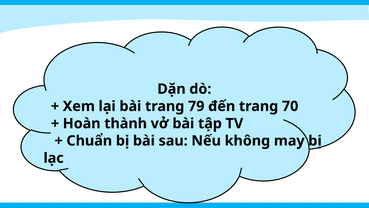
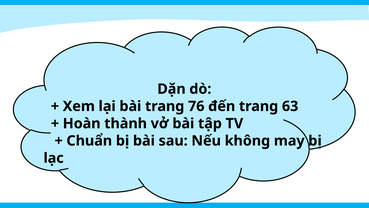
79: 79 -> 76 (196, 106)
70: 70 -> 63 (290, 106)
